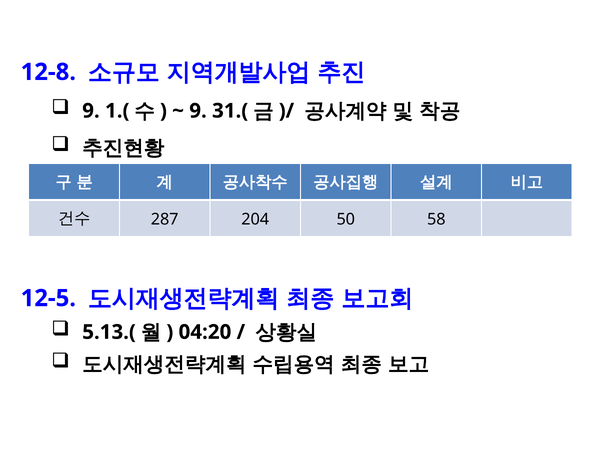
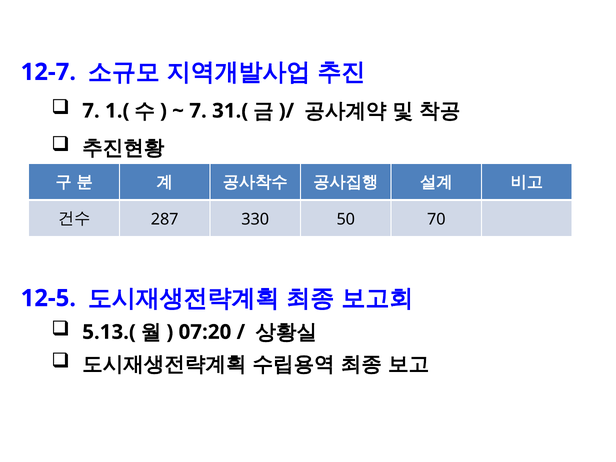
12-8: 12-8 -> 12-7 (48, 72)
9: 9 -> 7 (91, 111)
9: 9 -> 7 (198, 111)
204: 204 -> 330 (255, 219)
58: 58 -> 70 (436, 219)
04:20: 04:20 -> 07:20 (205, 332)
